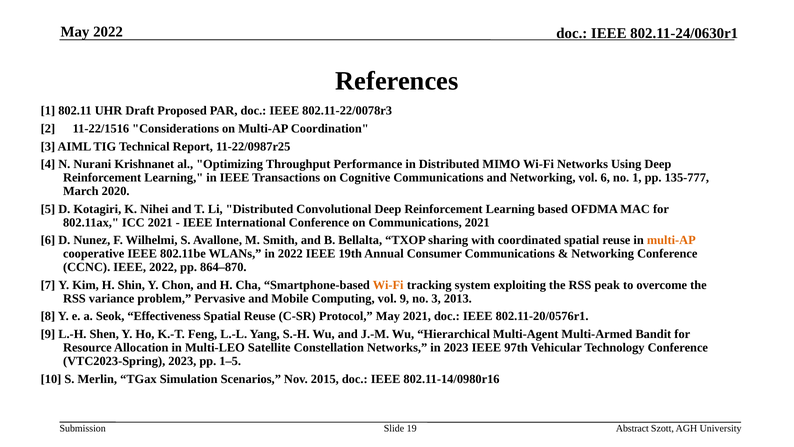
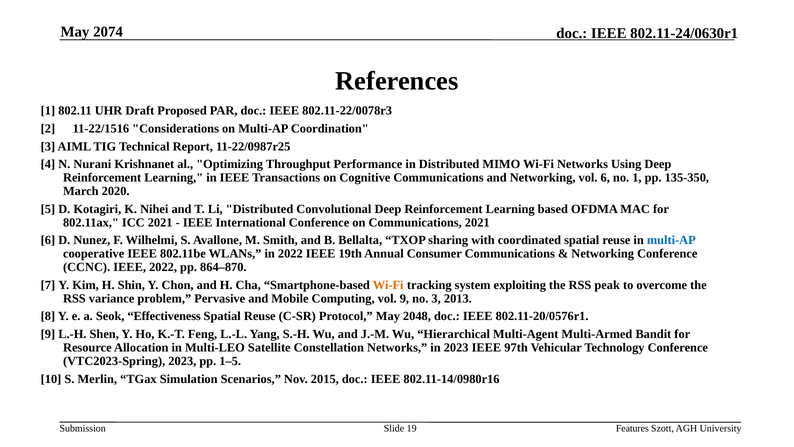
May 2022: 2022 -> 2074 (108, 32)
135-777: 135-777 -> 135-350 (687, 178)
multi-AP colour: orange -> blue (671, 240)
May 2021: 2021 -> 2048 (417, 316)
Abstract: Abstract -> Features (632, 428)
